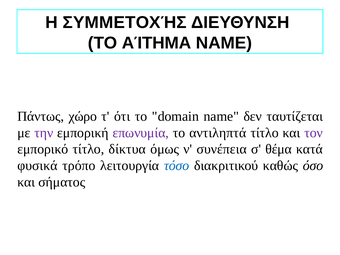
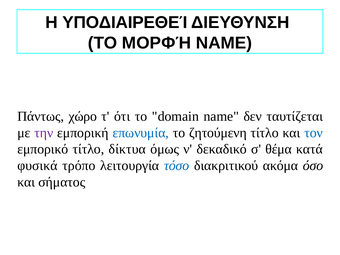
ΣΥΜΜΕΤΟΧΉΣ: ΣΥΜΜΕΤΟΧΉΣ -> ΥΠΟΔΙΑΙΡΕΘΕΊ (125, 22)
ΑΊΤΗΜΑ: ΑΊΤΗΜΑ -> ΜΟΡΦΉ (156, 43)
επωνυμία colour: purple -> blue (141, 133)
αντιληπτά: αντιληπτά -> ζητούμενη (218, 133)
τον colour: purple -> blue (314, 133)
συνέπεια: συνέπεια -> δεκαδικό (222, 149)
καθώς: καθώς -> ακόμα (280, 166)
